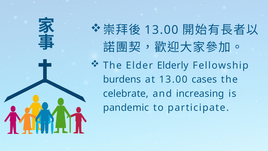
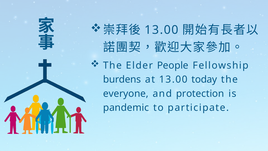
Elderly: Elderly -> People (173, 65)
cases: cases -> today (204, 79)
celebrate: celebrate -> everyone (126, 93)
increasing: increasing -> protection (200, 93)
